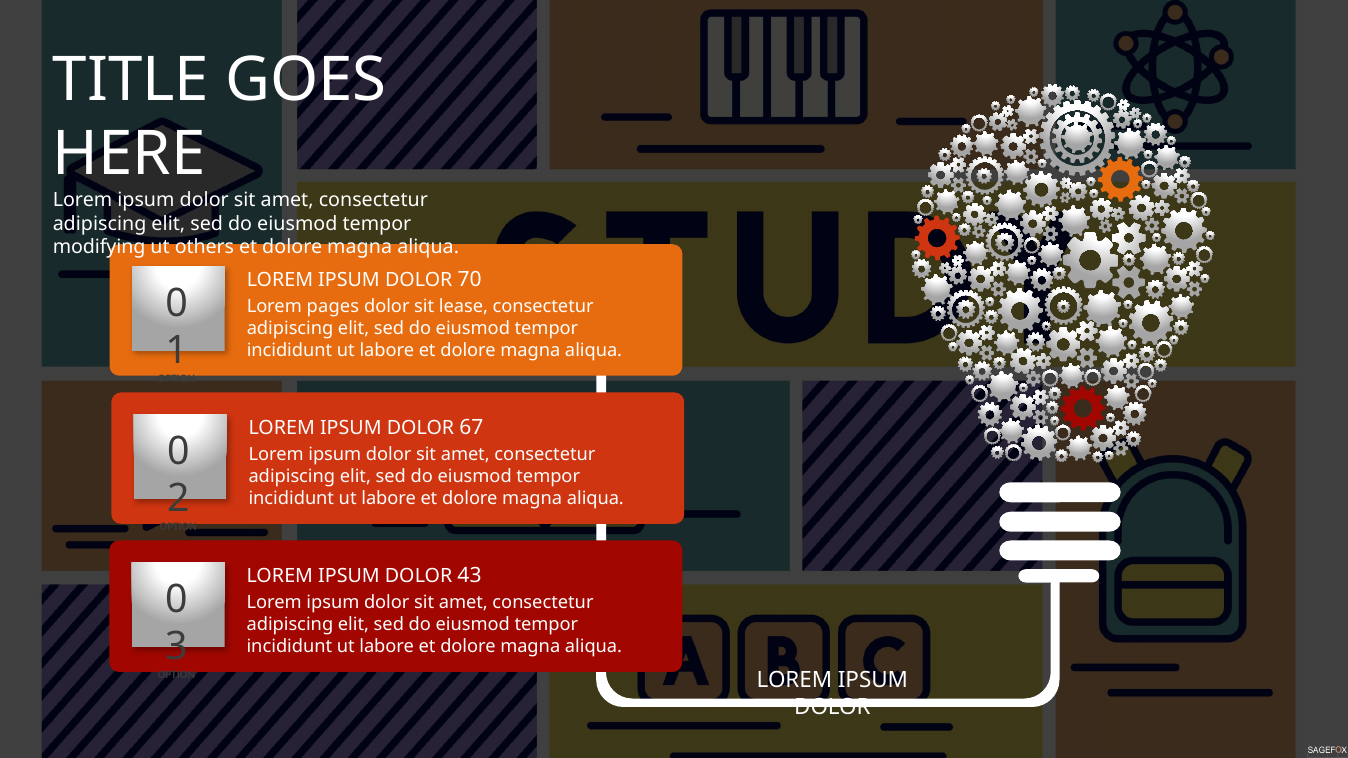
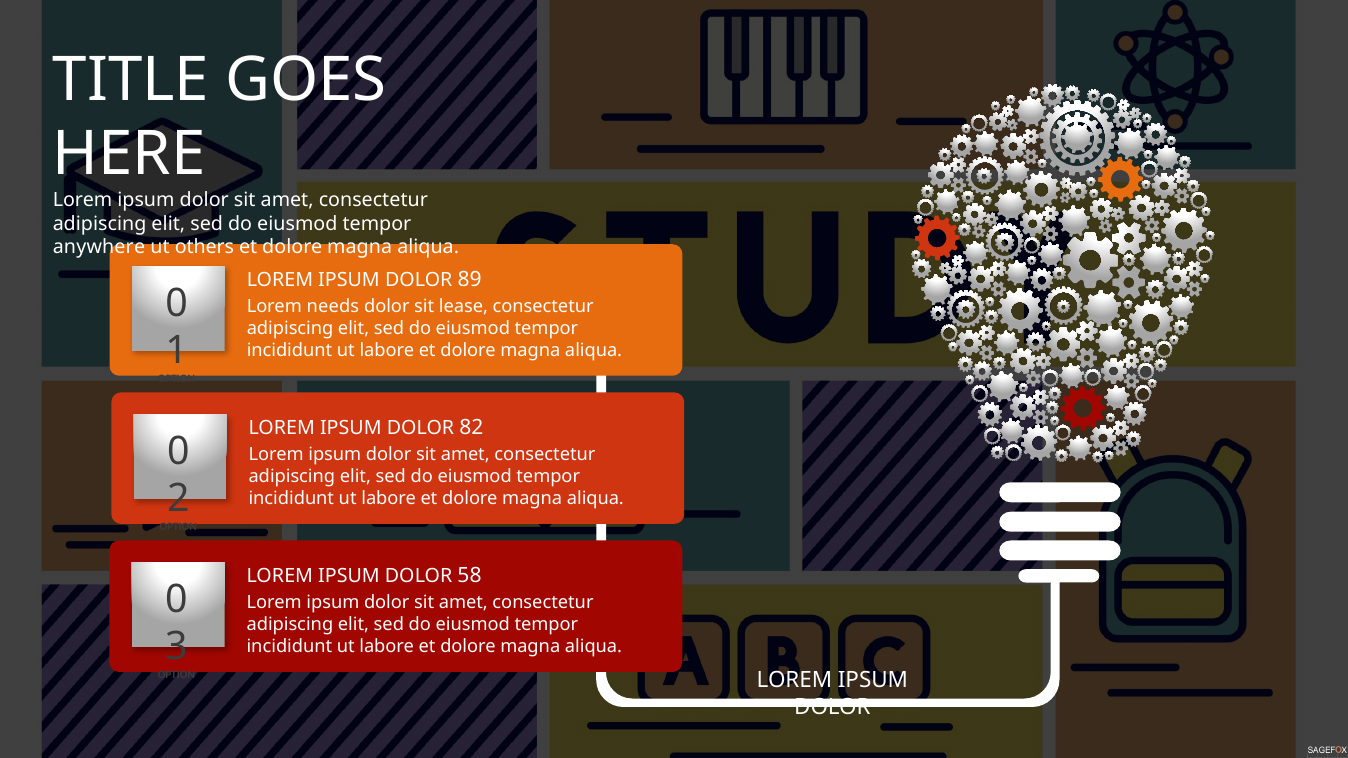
modifying: modifying -> anywhere (99, 247)
70: 70 -> 89 (470, 279)
pages: pages -> needs (333, 307)
67: 67 -> 82 (471, 428)
43: 43 -> 58 (470, 576)
